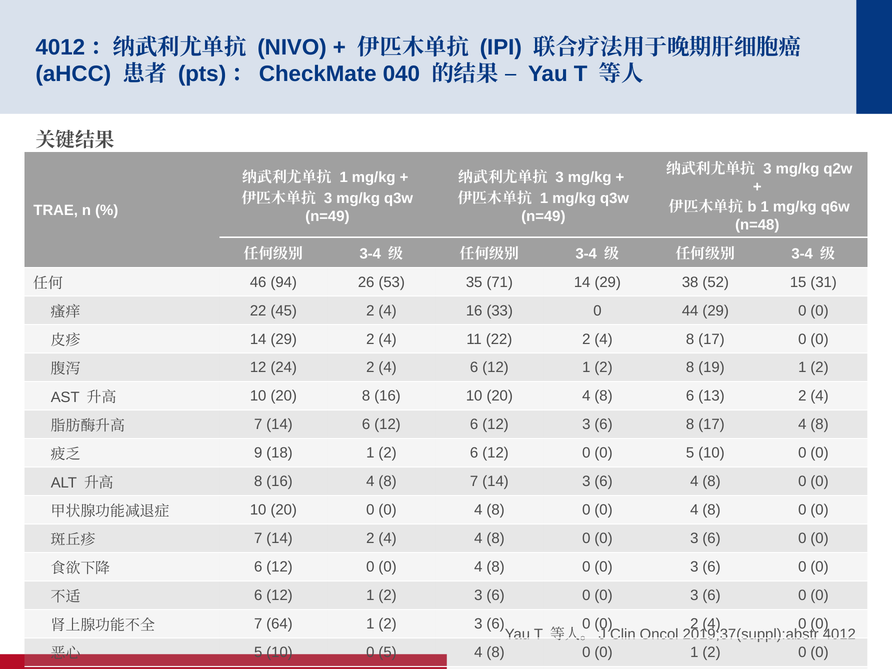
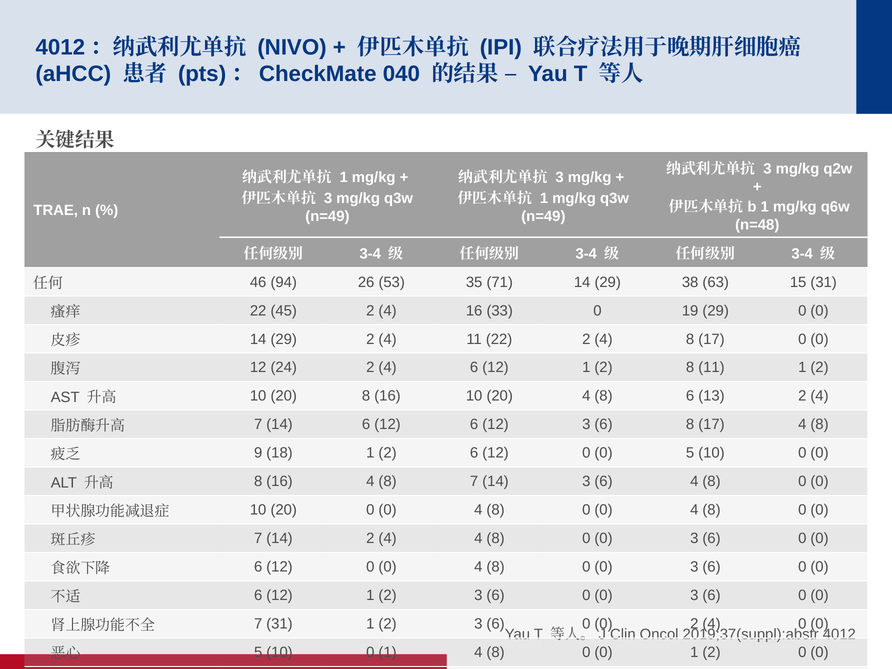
52: 52 -> 63 (716, 282)
44: 44 -> 19 (690, 311)
8 19: 19 -> 11 (711, 368)
7 64: 64 -> 31 (279, 624)
10 0 5: 5 -> 1 (388, 652)
